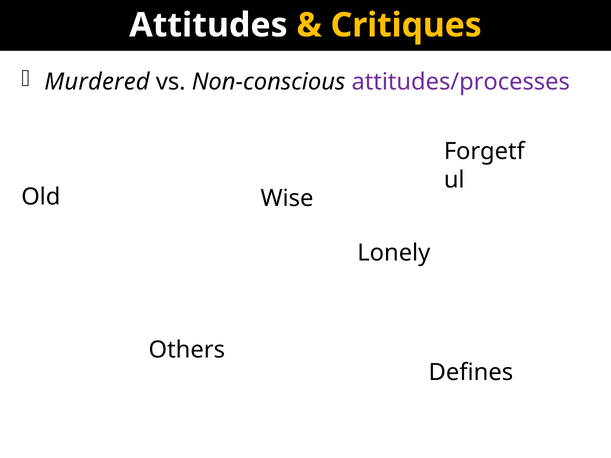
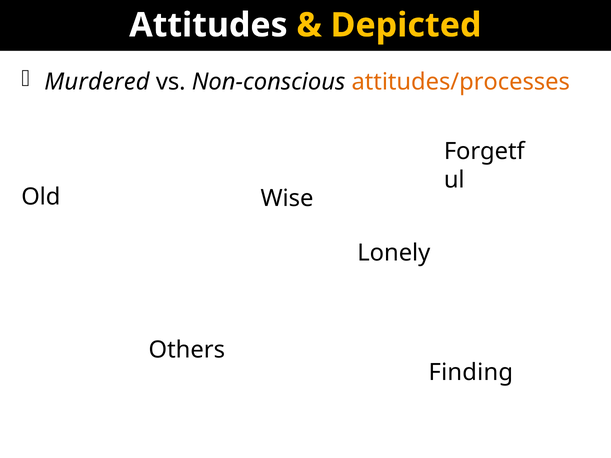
Critiques: Critiques -> Depicted (406, 25)
attitudes/processes colour: purple -> orange (461, 82)
Defines: Defines -> Finding (471, 373)
